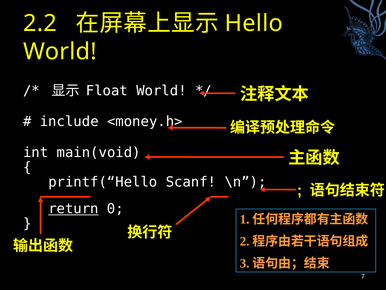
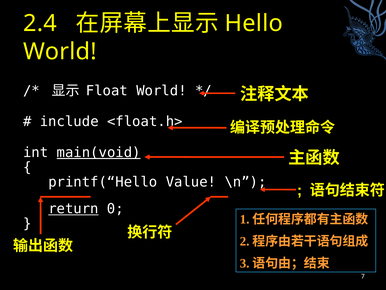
2.2: 2.2 -> 2.4 (40, 23)
<money.h>: <money.h> -> <float.h> (145, 121)
main(void underline: none -> present (99, 152)
Scanf: Scanf -> Value (191, 182)
